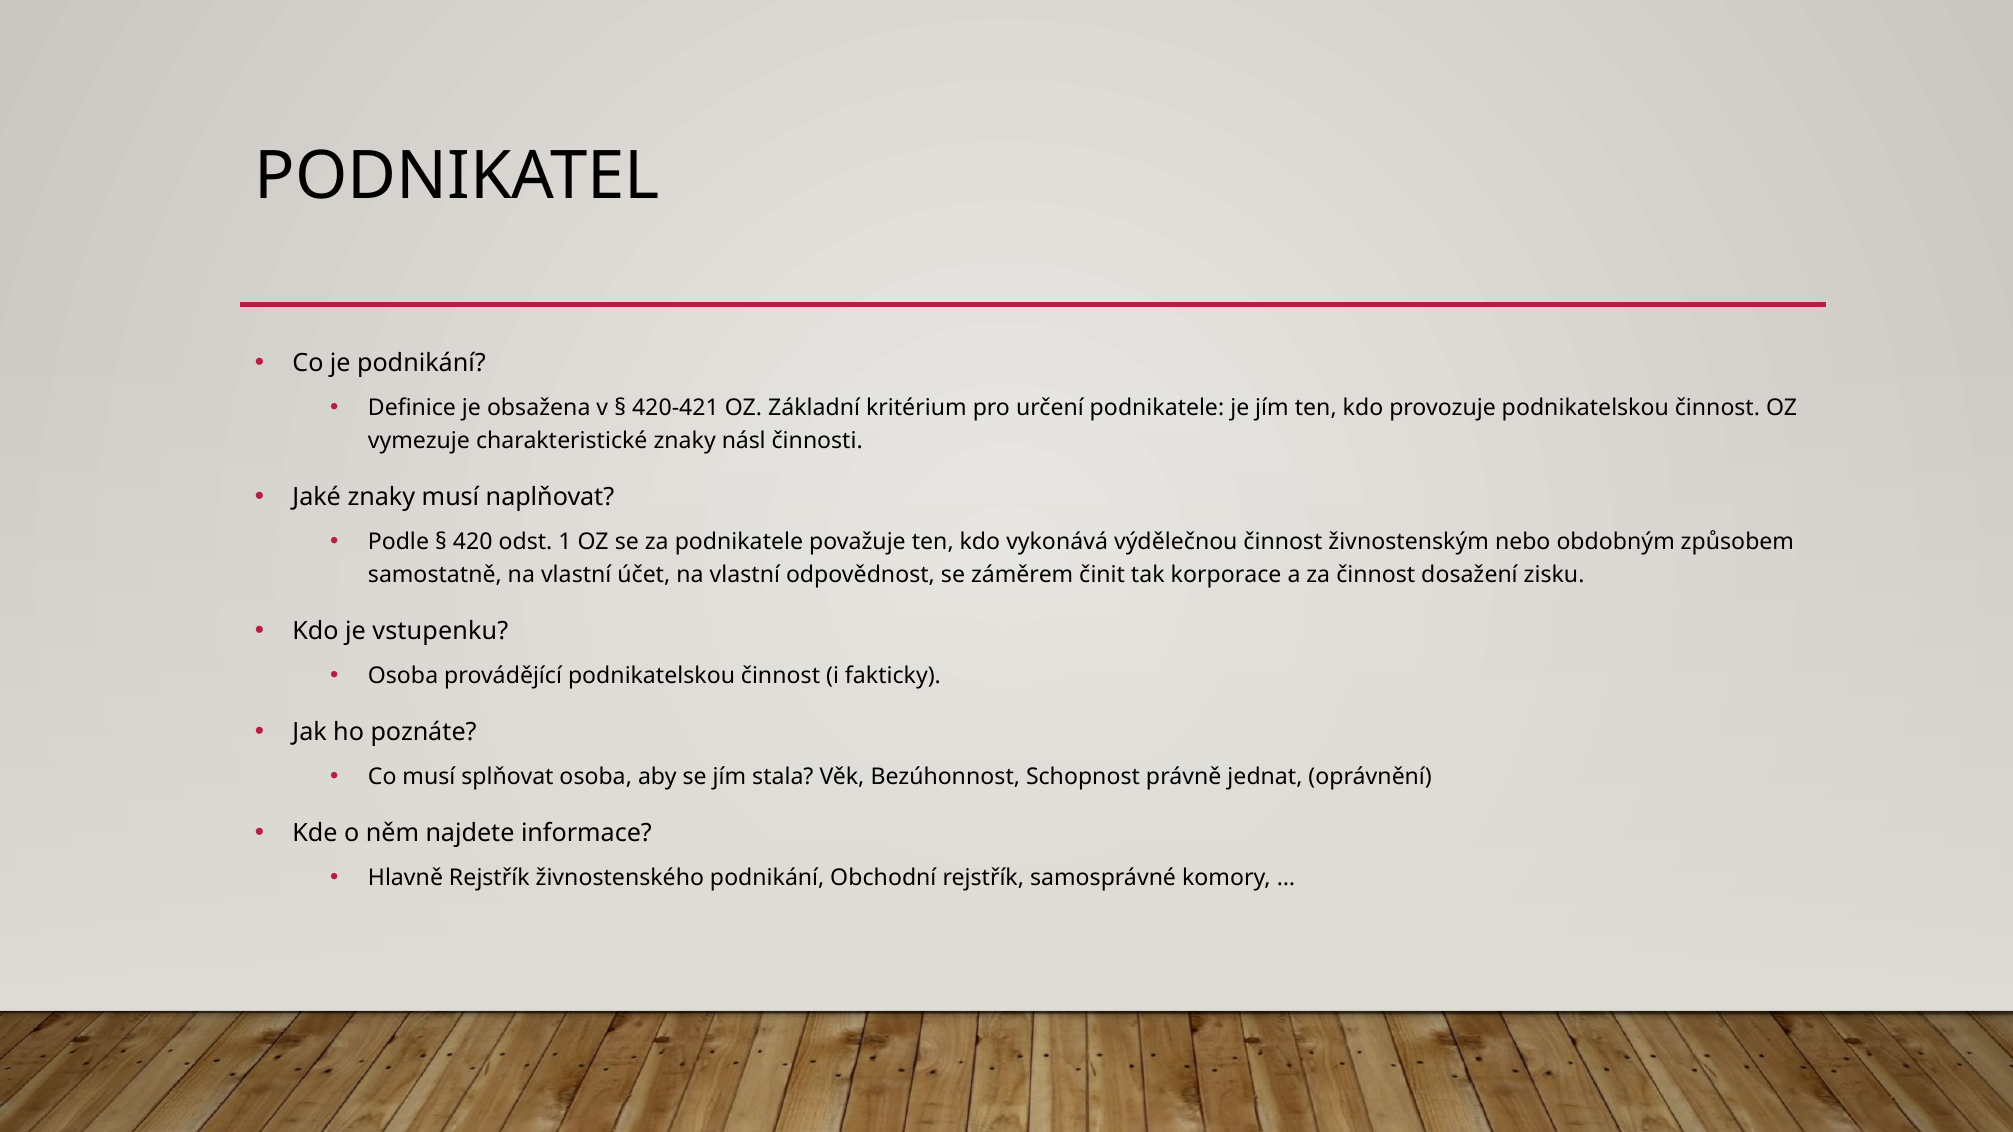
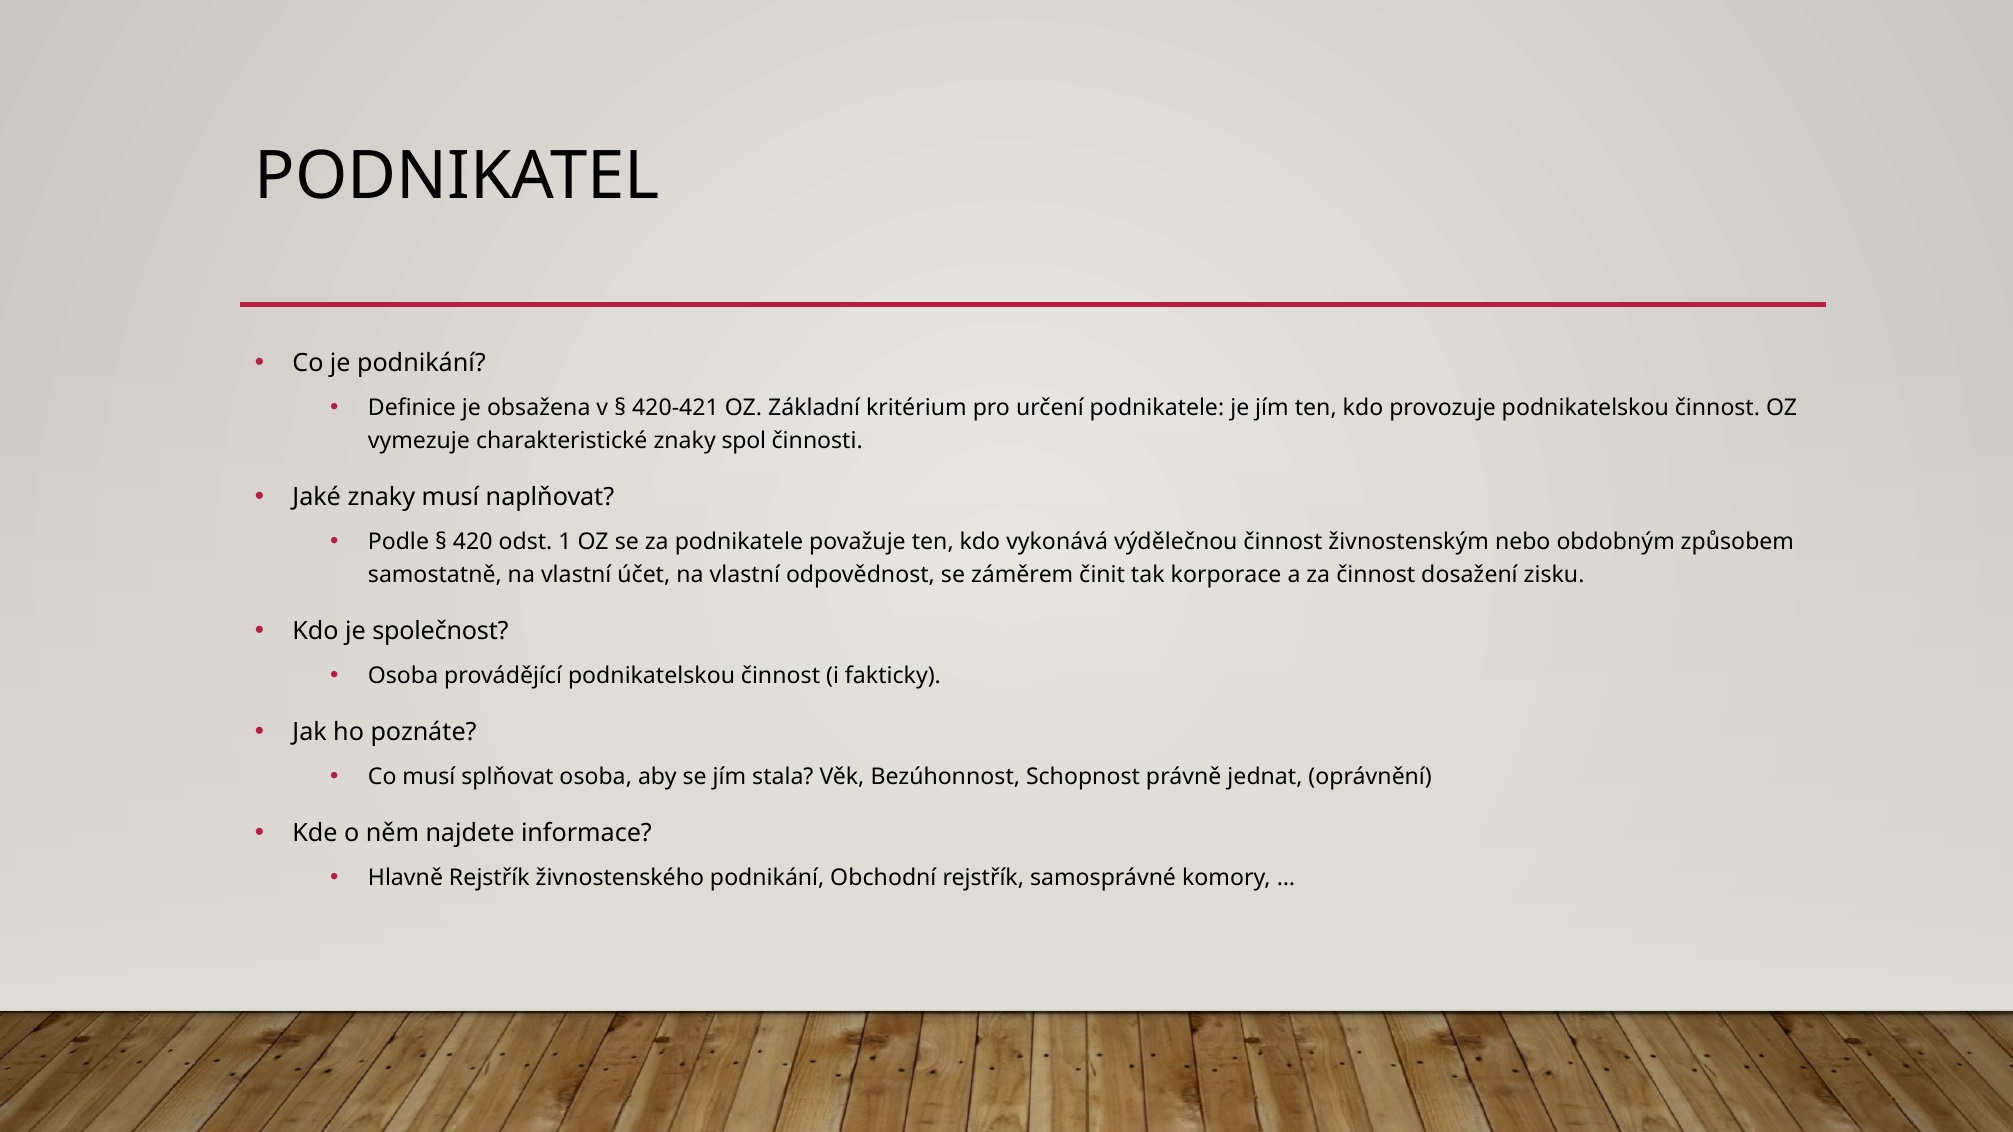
násl: násl -> spol (744, 441)
vstupenku: vstupenku -> společnost (440, 631)
